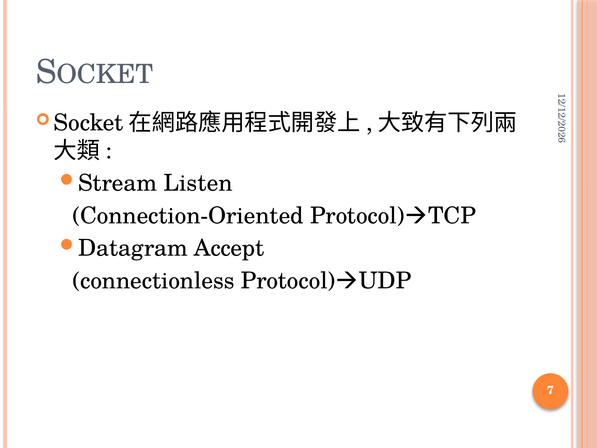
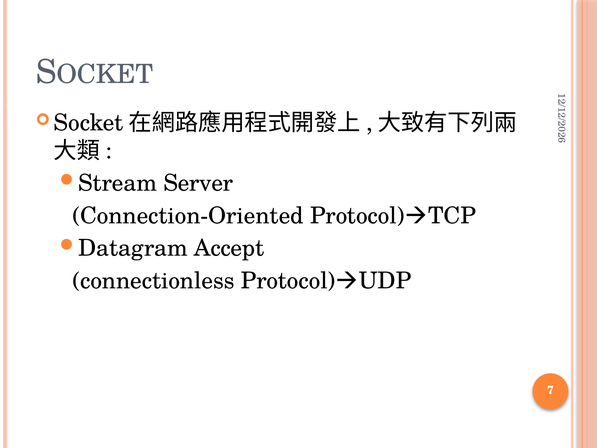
Listen: Listen -> Server (198, 183)
